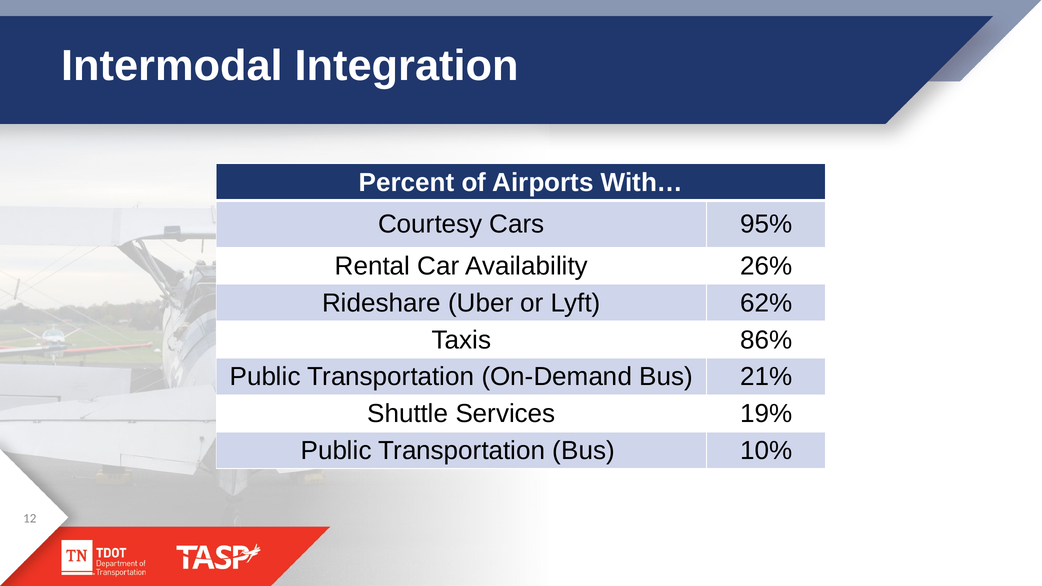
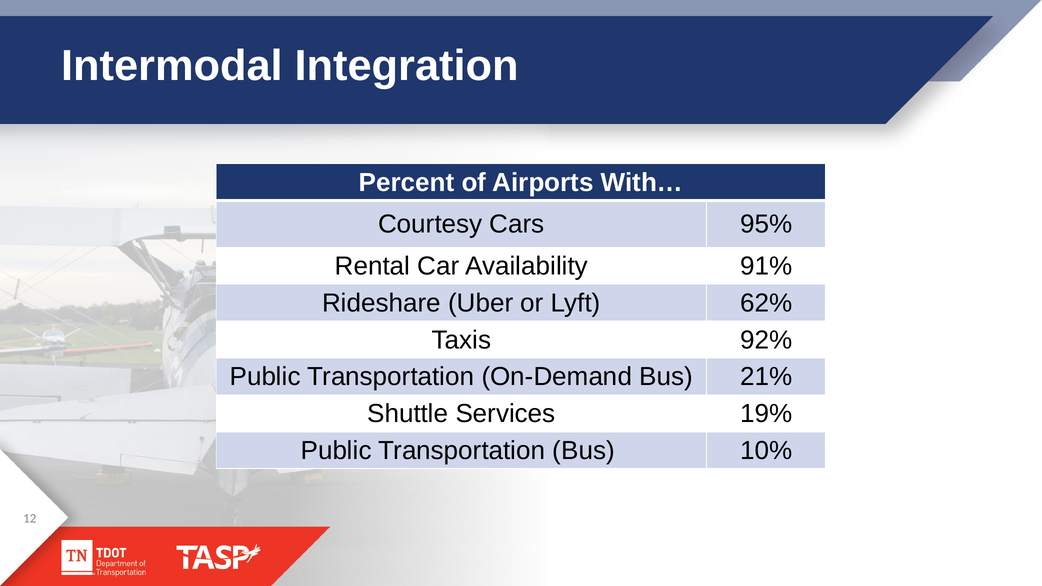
26%: 26% -> 91% (766, 266)
86%: 86% -> 92% (766, 340)
